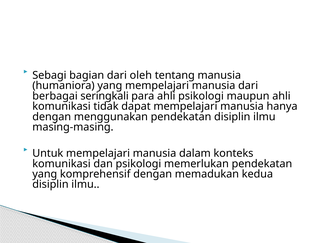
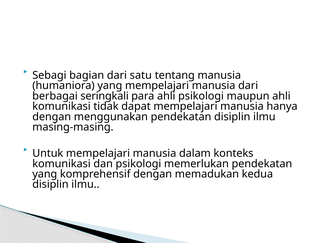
oleh: oleh -> satu (141, 75)
